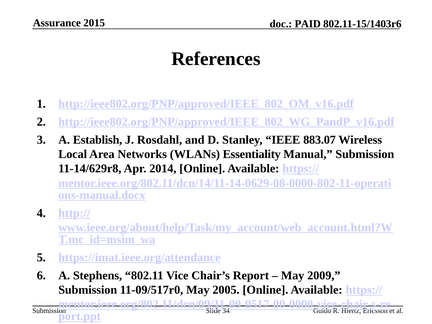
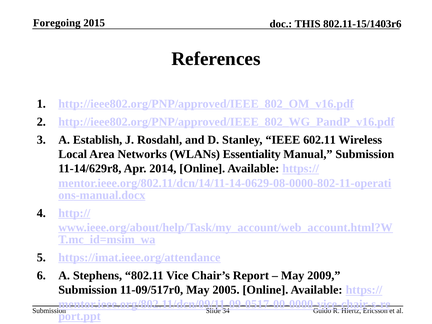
Assurance: Assurance -> Foregoing (57, 23)
PAID: PAID -> THIS (308, 24)
883.07: 883.07 -> 602.11 (320, 140)
